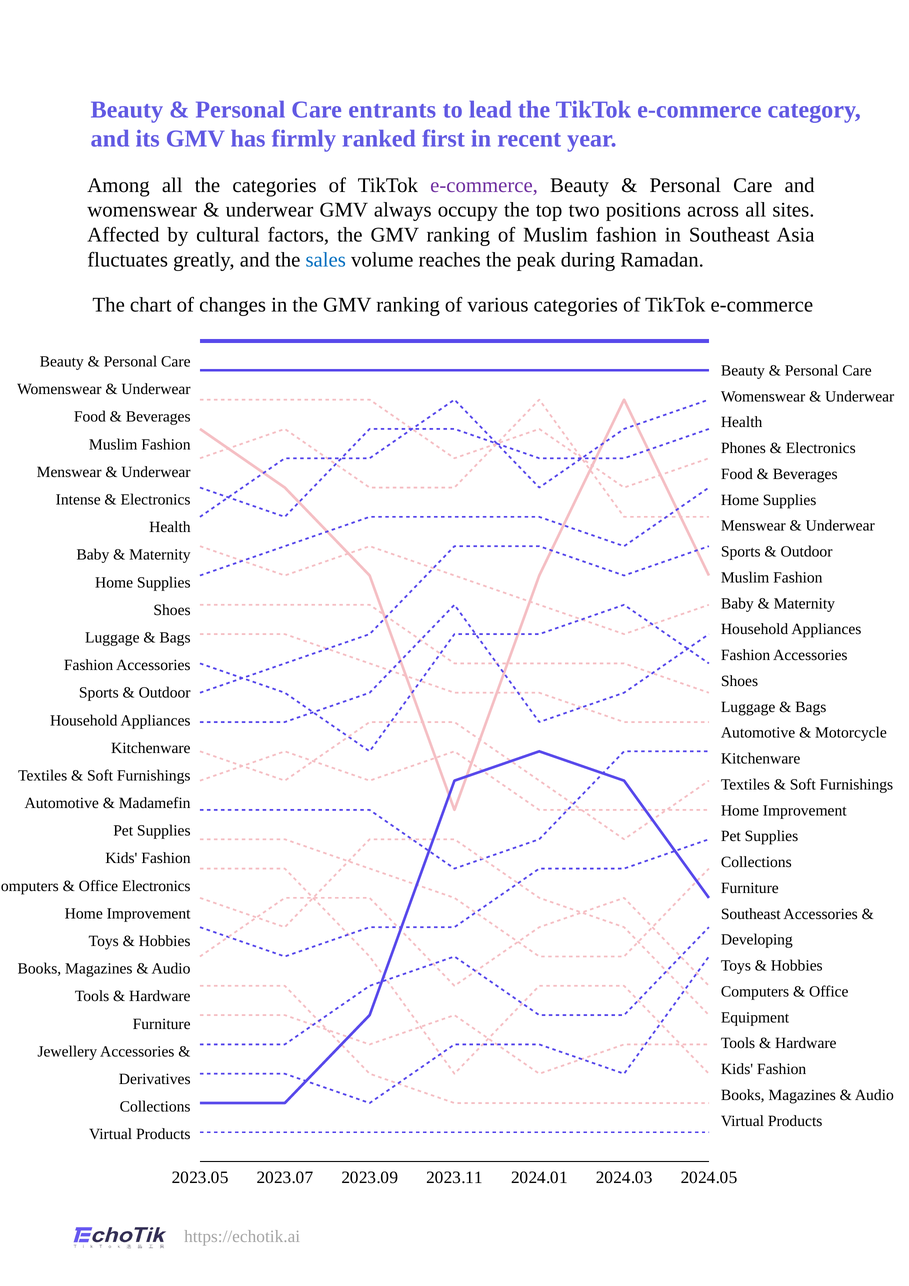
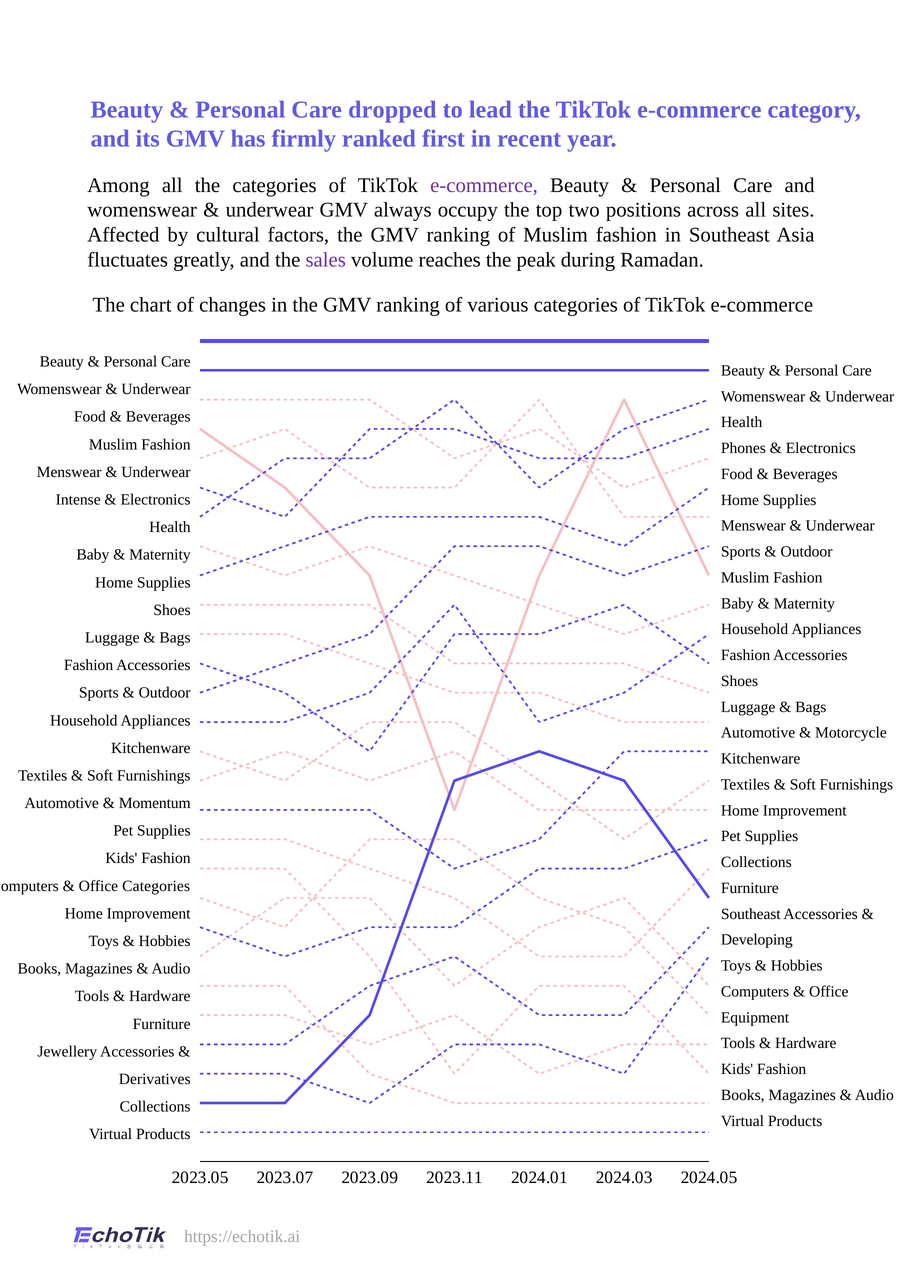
entrants: entrants -> dropped (392, 110)
sales colour: blue -> purple (326, 260)
Madamefin: Madamefin -> Momentum (155, 803)
Office Electronics: Electronics -> Categories (156, 886)
